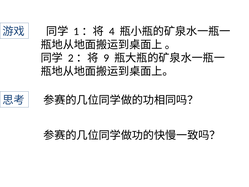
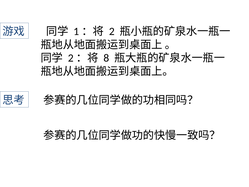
4: 4 -> 2 (112, 31)
9: 9 -> 8 (106, 58)
